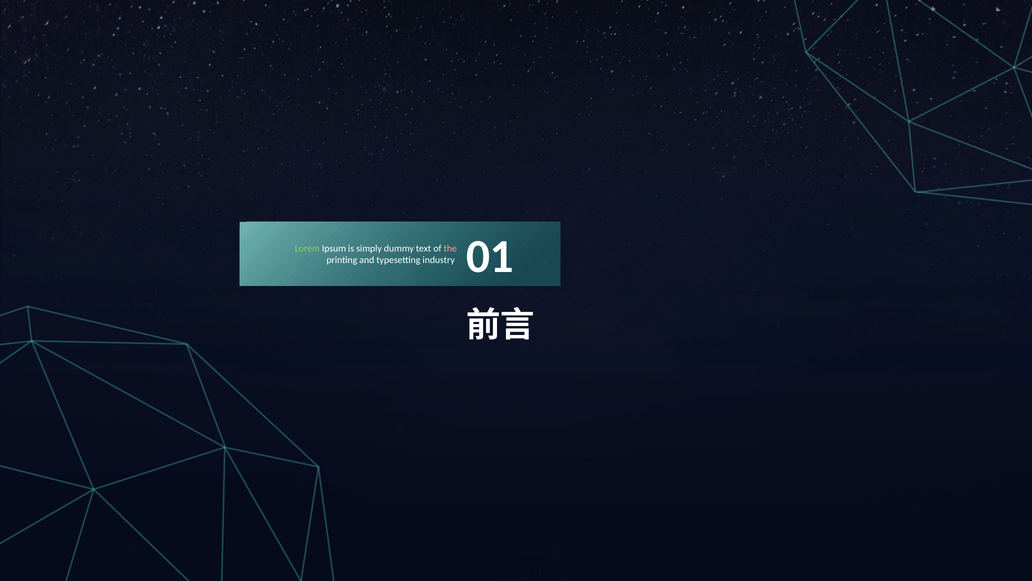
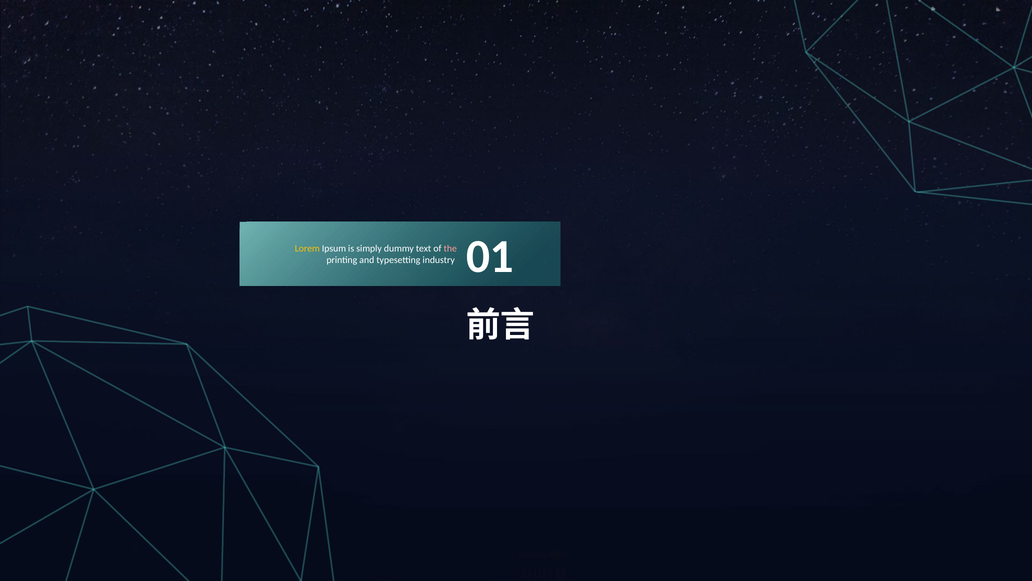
Lorem colour: light green -> yellow (307, 248)
